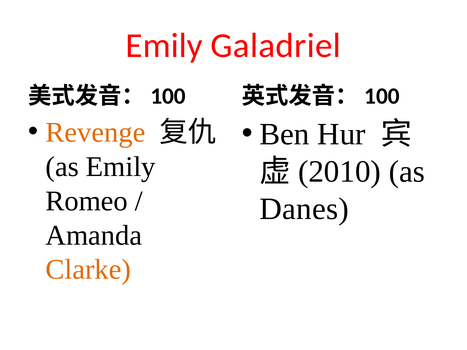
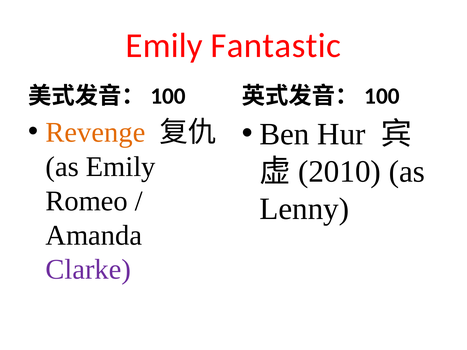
Galadriel: Galadriel -> Fantastic (276, 46)
Danes: Danes -> Lenny (304, 209)
Clarke colour: orange -> purple (88, 270)
